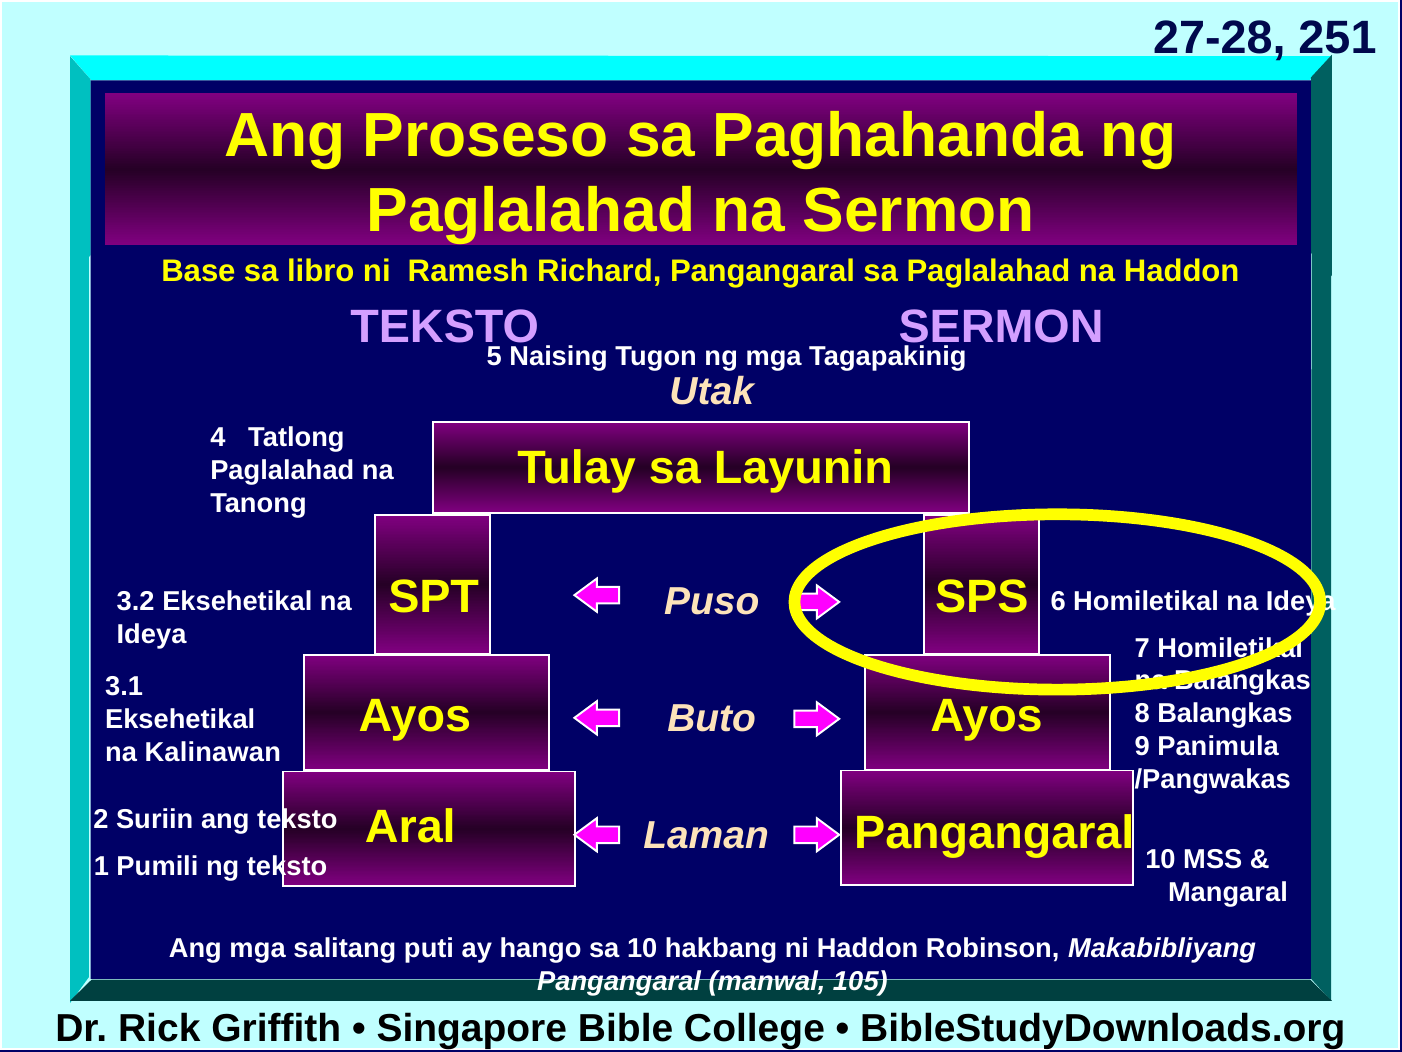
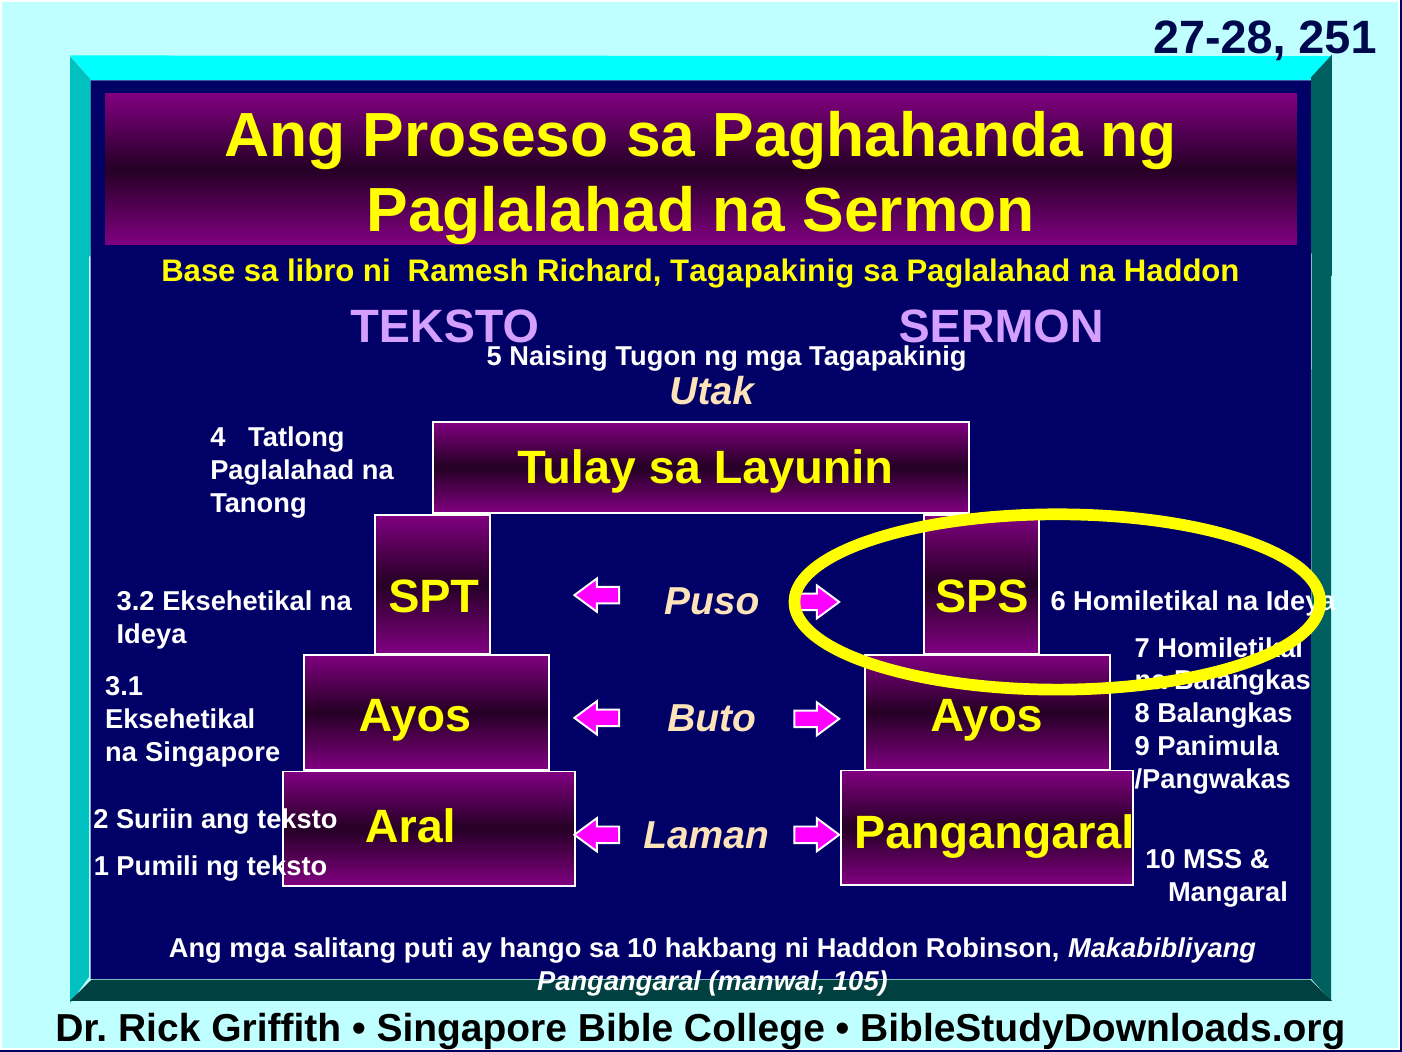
Richard Pangangaral: Pangangaral -> Tagapakinig (762, 271)
na Kalinawan: Kalinawan -> Singapore (213, 752)
